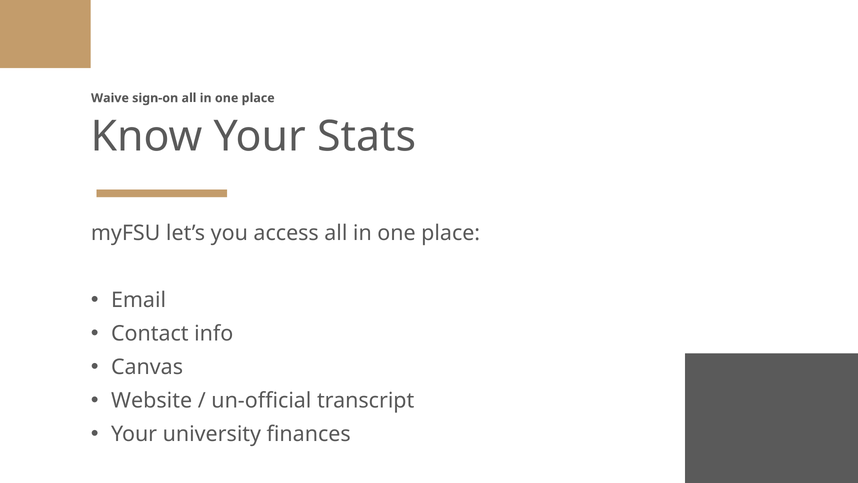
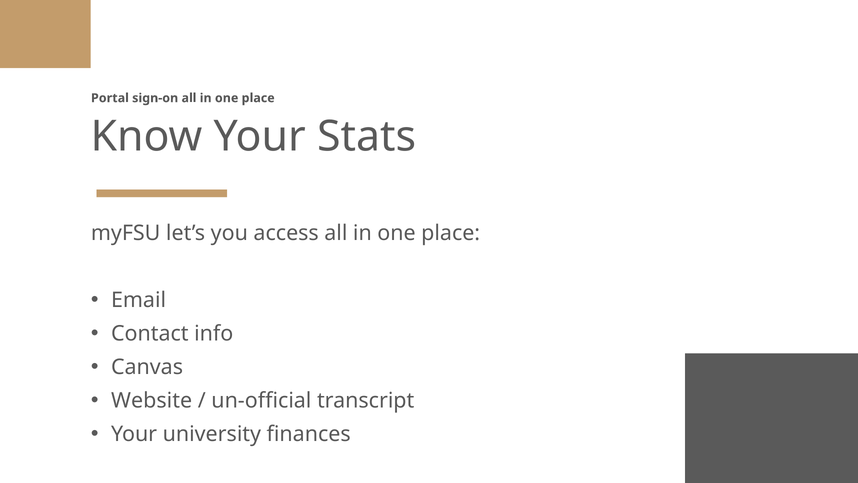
Waive: Waive -> Portal (110, 98)
